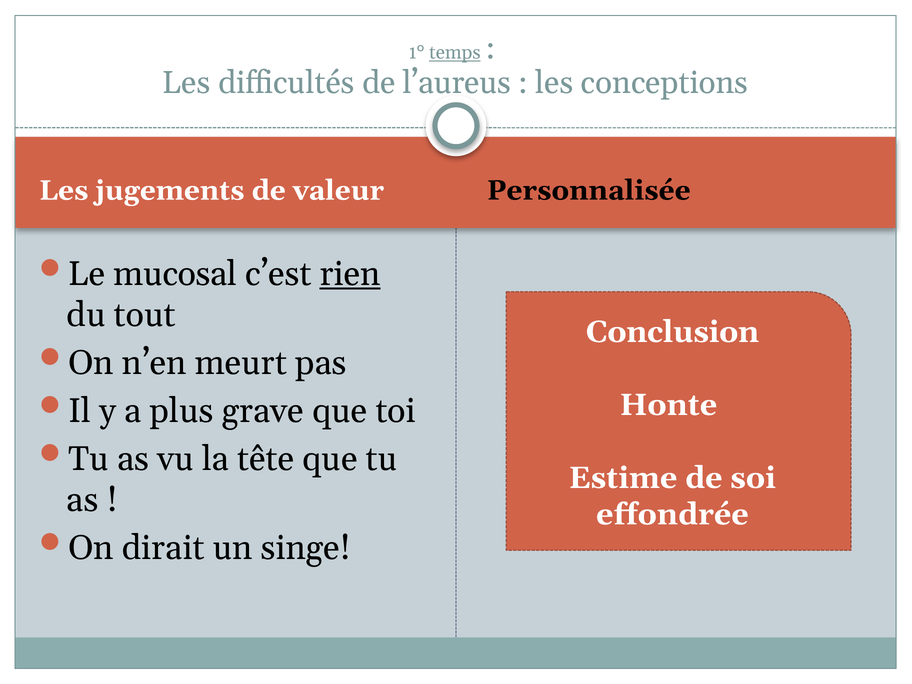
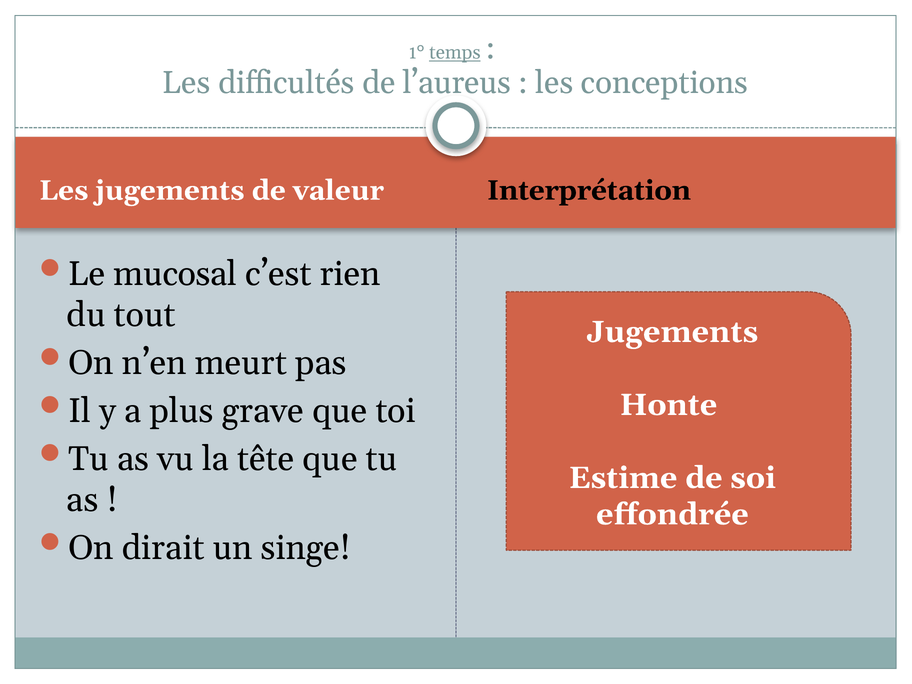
Personnalisée: Personnalisée -> Interprétation (589, 190)
rien underline: present -> none (350, 274)
Conclusion: Conclusion -> Jugements (672, 332)
